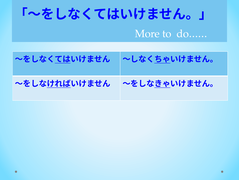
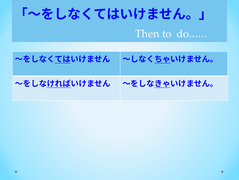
More: More -> Then (147, 34)
